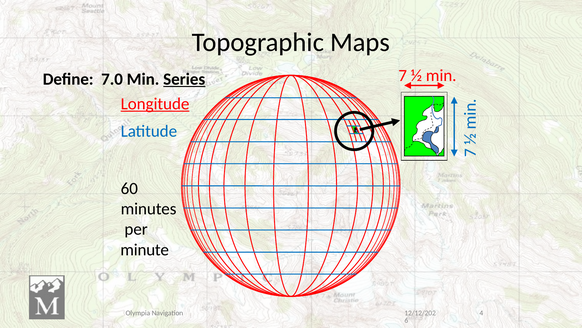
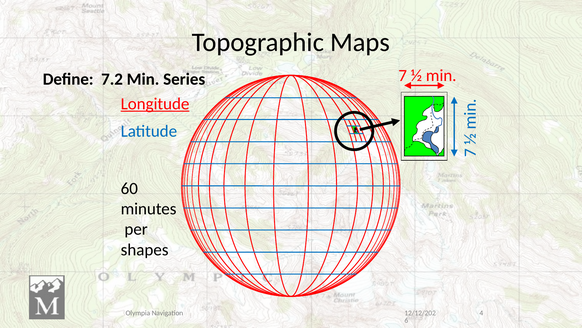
7.0: 7.0 -> 7.2 (112, 79)
Series underline: present -> none (184, 79)
minute: minute -> shapes (145, 249)
